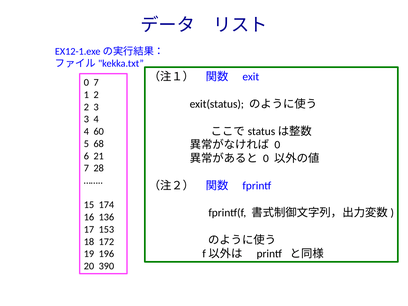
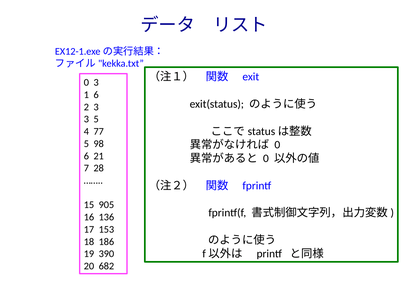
0 7: 7 -> 3 (96, 83)
1 2: 2 -> 6 (96, 95)
3 4: 4 -> 5 (96, 119)
60: 60 -> 77 (99, 131)
68: 68 -> 98 (99, 144)
174: 174 -> 905 (106, 205)
172: 172 -> 186 (106, 242)
196: 196 -> 390 (106, 254)
390: 390 -> 682 (106, 266)
